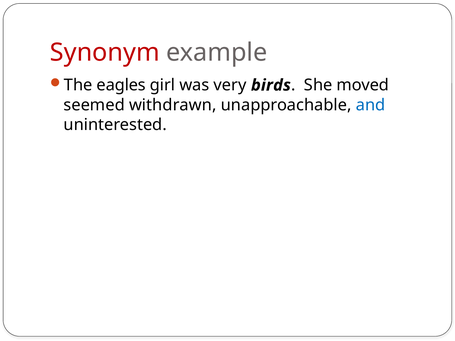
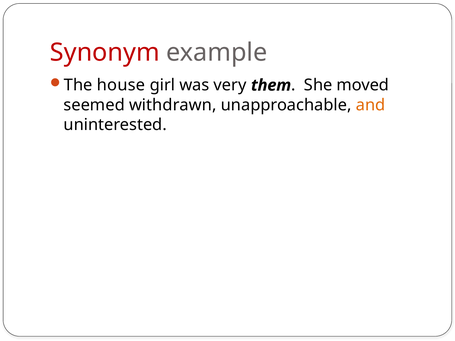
eagles: eagles -> house (121, 85)
birds: birds -> them (271, 85)
and colour: blue -> orange (371, 105)
